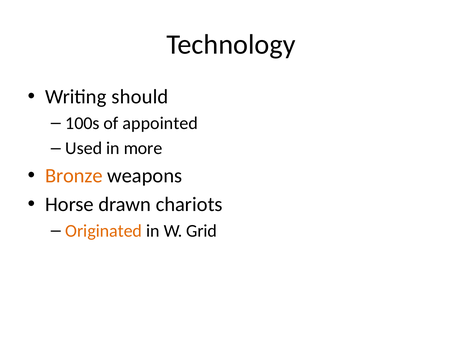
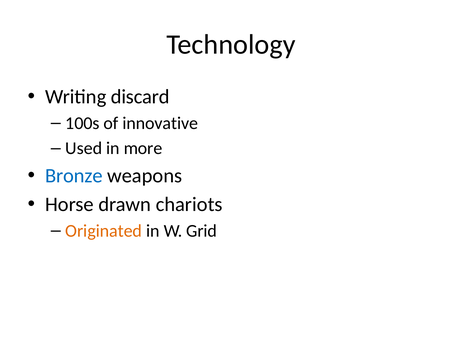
should: should -> discard (140, 97)
appointed: appointed -> innovative (160, 123)
Bronze colour: orange -> blue (74, 176)
